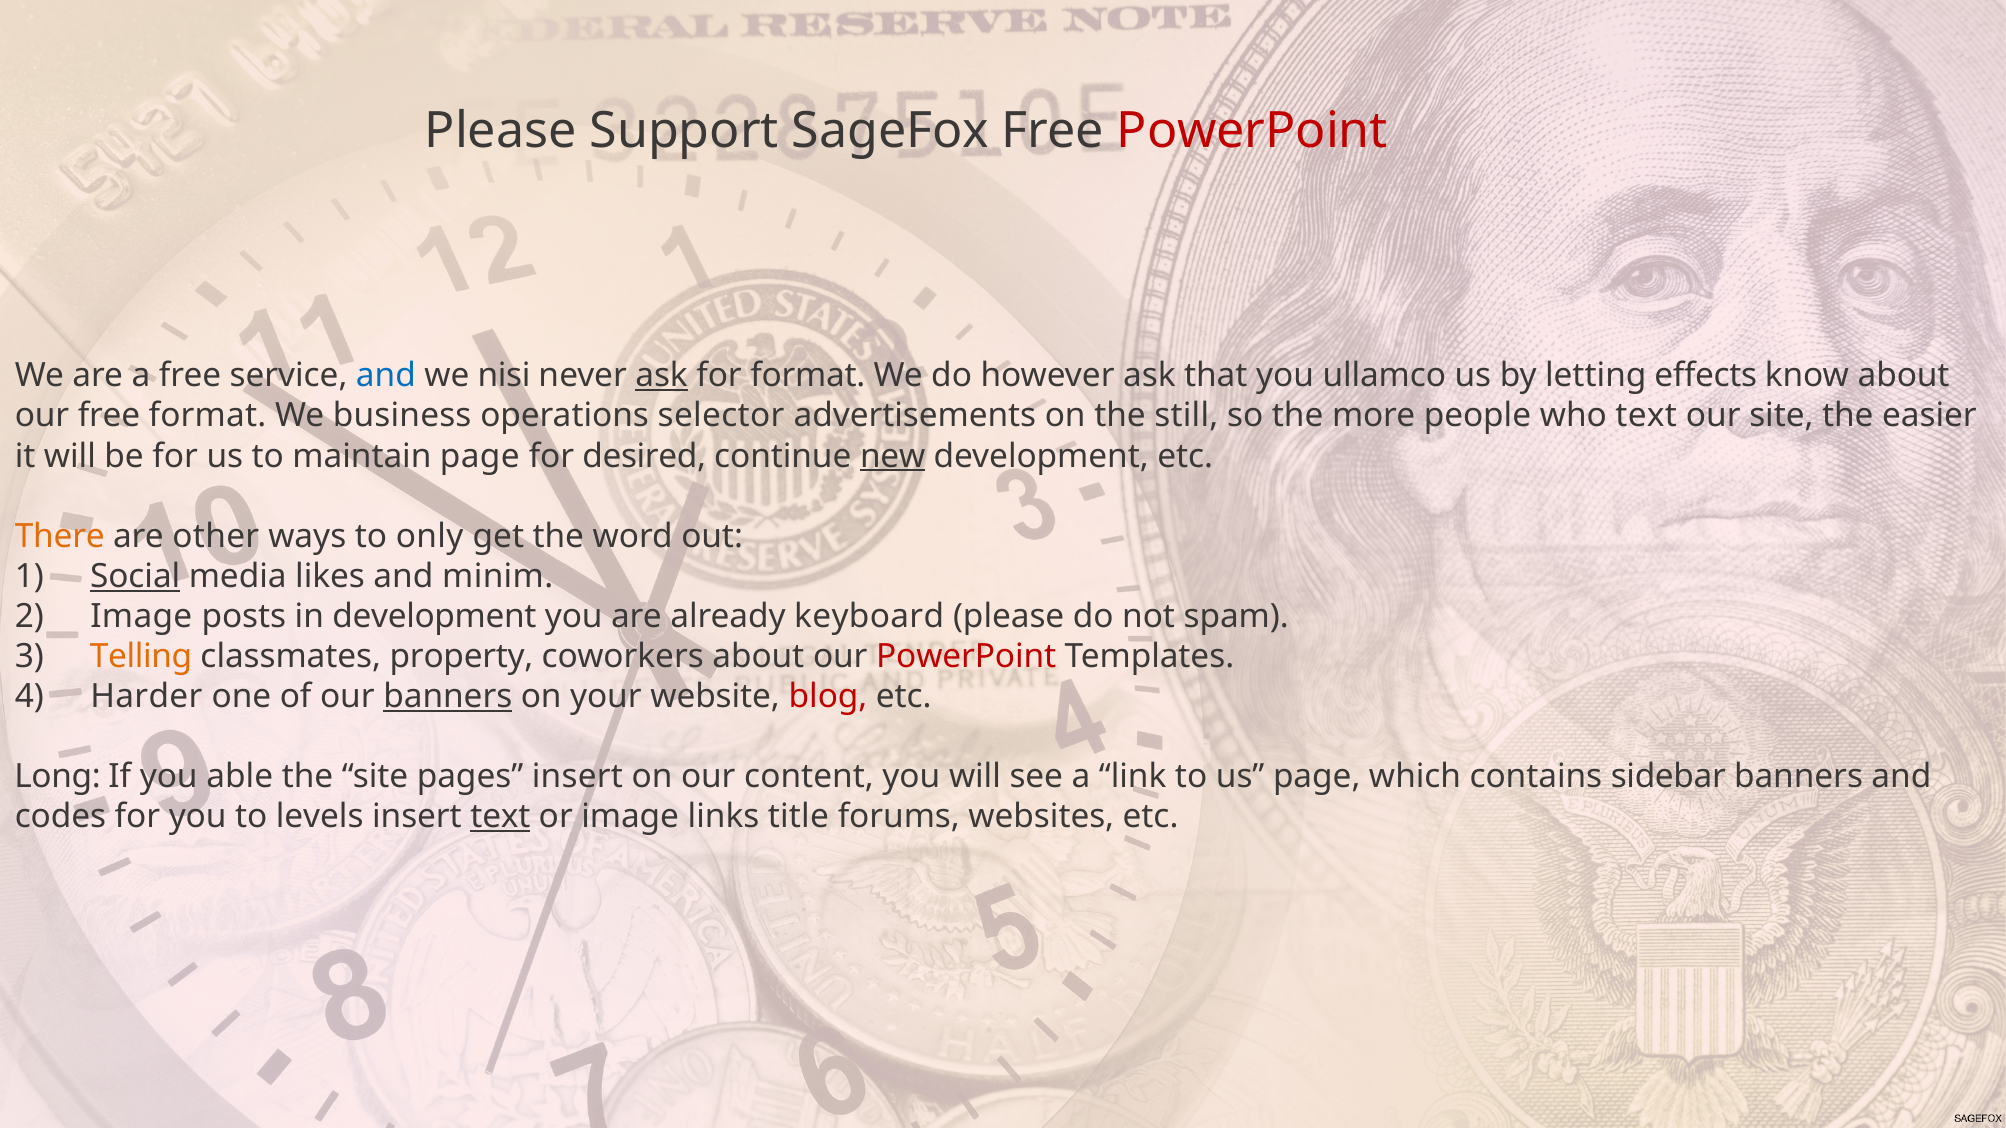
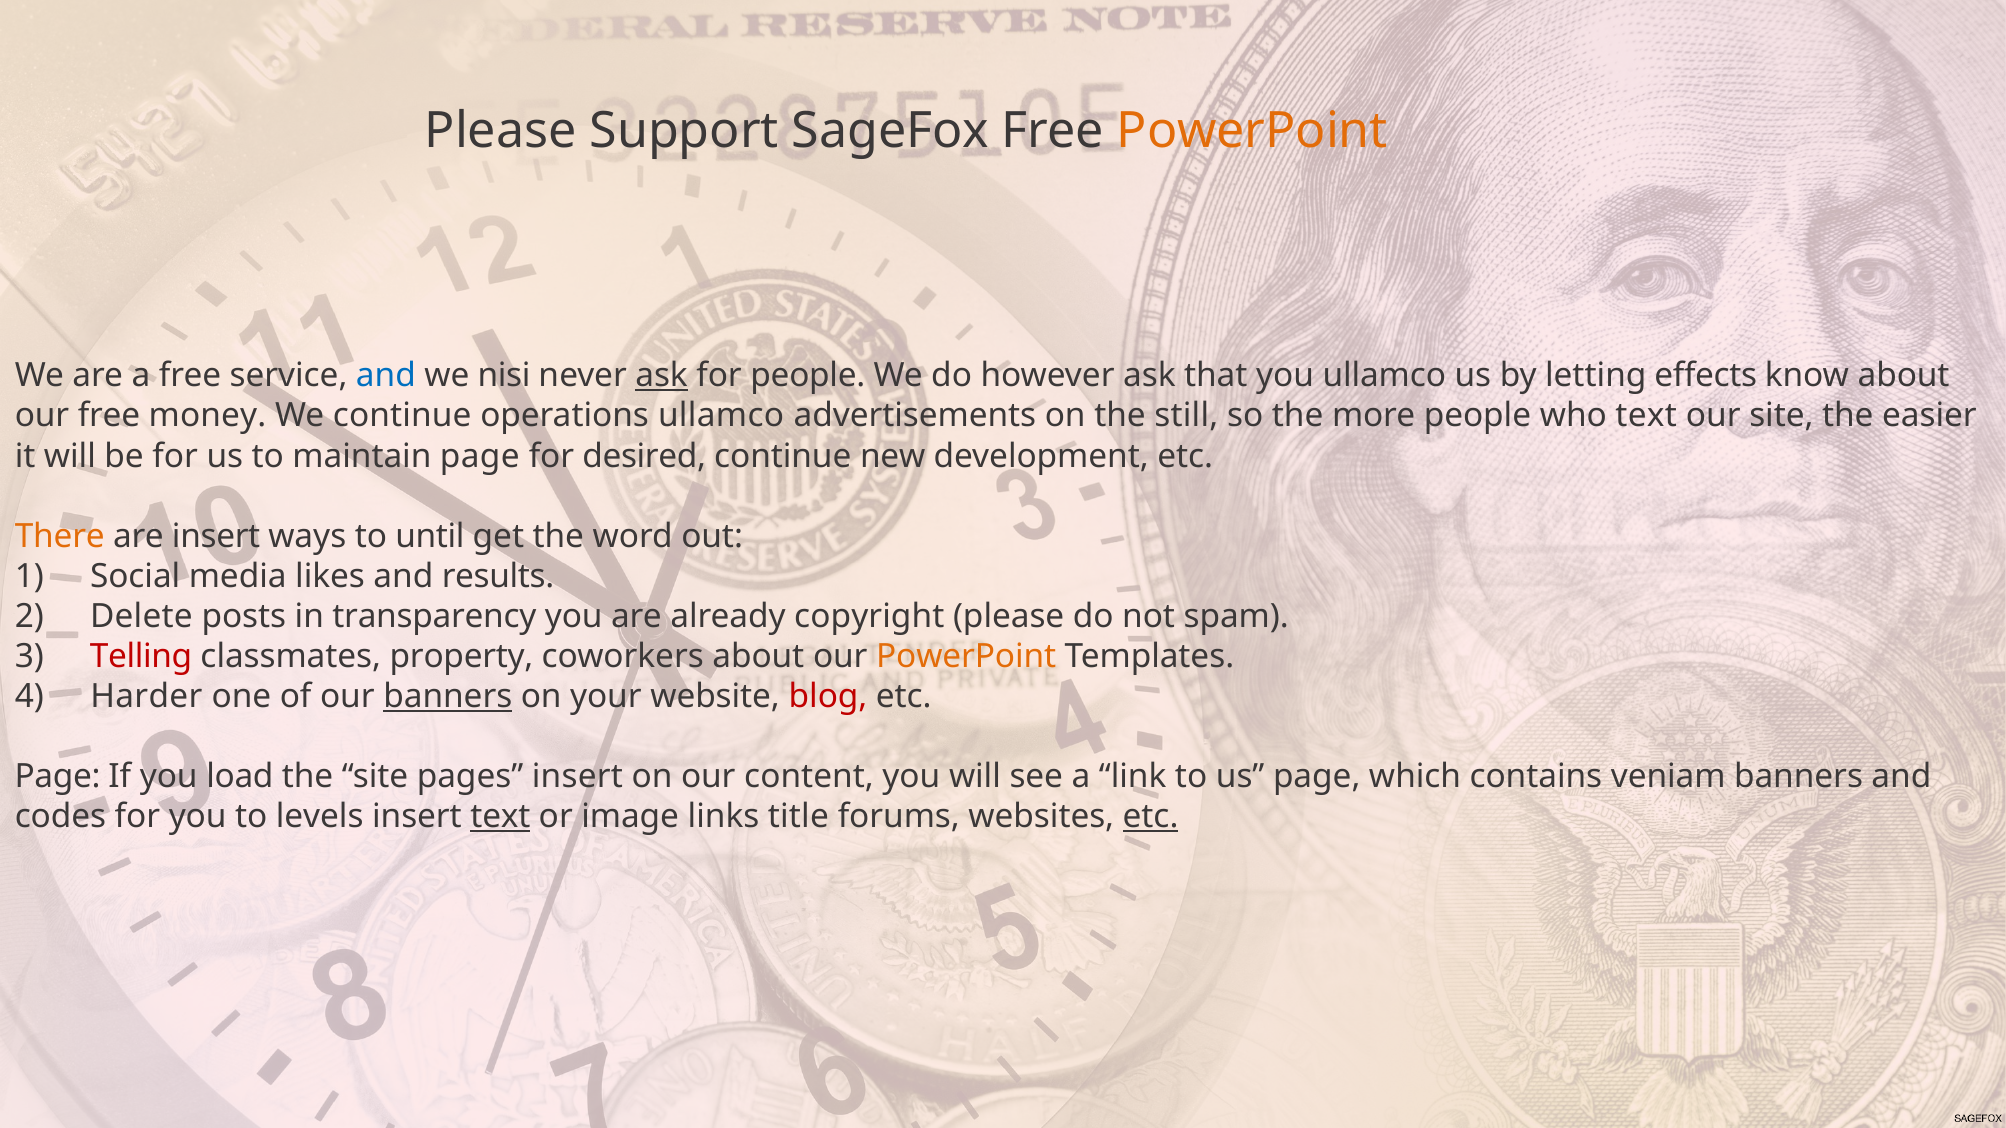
PowerPoint colour: red -> orange (1252, 131)
for format: format -> people (808, 376)
free format: format -> money (207, 416)
We business: business -> continue (402, 416)
operations selector: selector -> ullamco (721, 416)
new underline: present -> none (893, 456)
are other: other -> insert (216, 536)
only: only -> until (430, 536)
Social underline: present -> none (135, 576)
minim: minim -> results (498, 576)
Image: Image -> Delete (141, 617)
in development: development -> transparency (434, 617)
keyboard: keyboard -> copyright (869, 617)
Telling colour: orange -> red (141, 657)
PowerPoint colour: red -> orange (966, 657)
Long: Long -> Page (58, 777)
able: able -> load (240, 777)
sidebar: sidebar -> veniam (1668, 777)
etc underline: none -> present (1151, 817)
